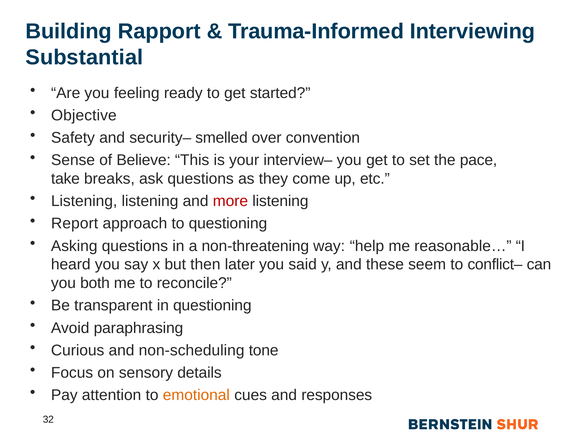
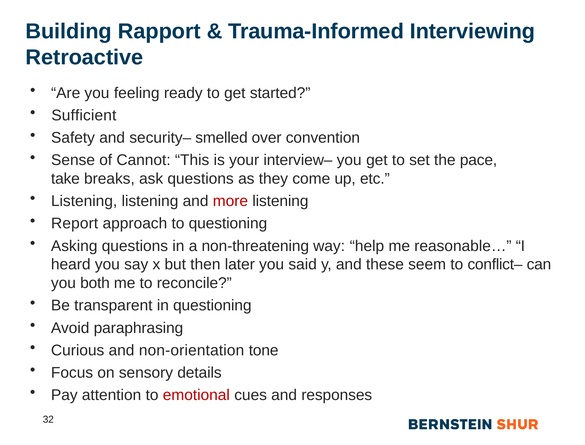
Substantial: Substantial -> Retroactive (84, 57)
Objective: Objective -> Sufficient (84, 116)
Believe: Believe -> Cannot (144, 160)
non-scheduling: non-scheduling -> non-orientation (192, 351)
emotional colour: orange -> red (196, 396)
